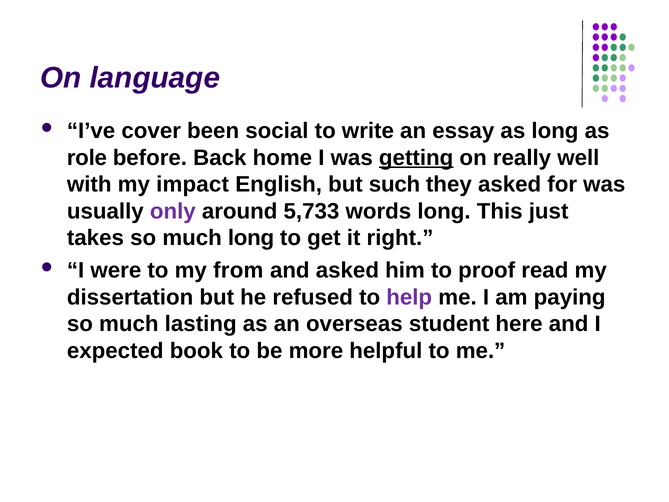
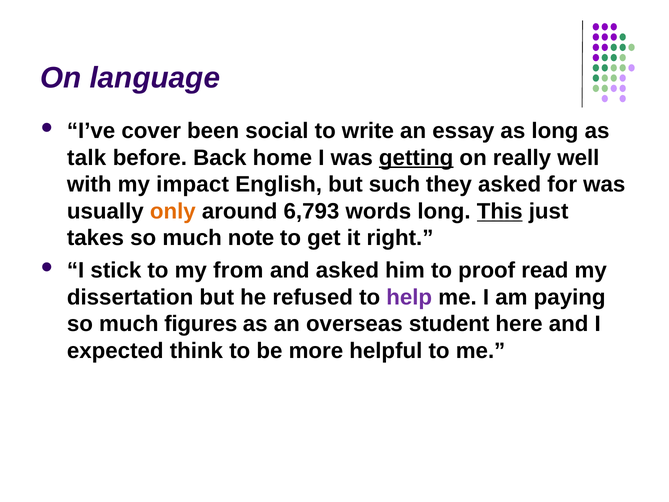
role: role -> talk (87, 158)
only colour: purple -> orange (173, 211)
5,733: 5,733 -> 6,793 (311, 211)
This underline: none -> present (500, 211)
much long: long -> note (251, 238)
were: were -> stick (116, 270)
lasting: lasting -> figures (201, 324)
book: book -> think (196, 351)
